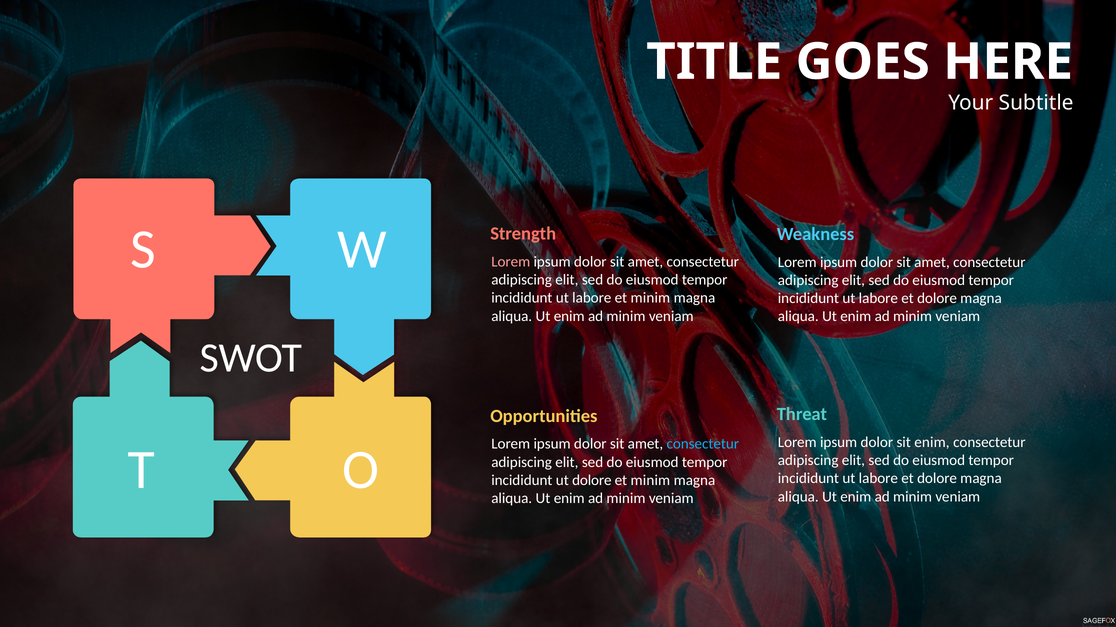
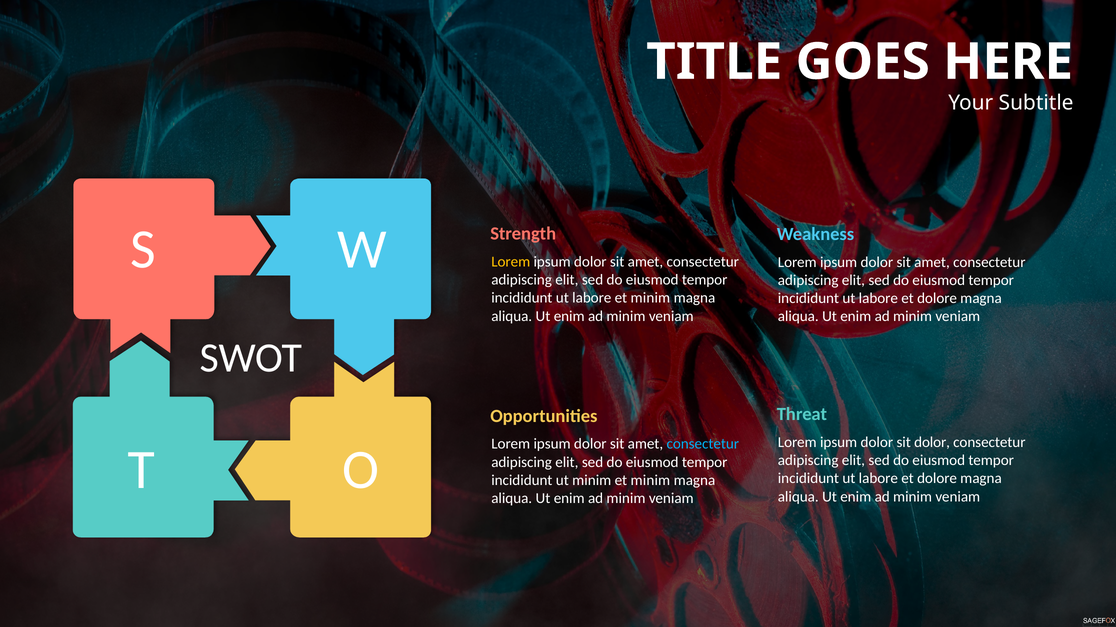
Lorem colour: pink -> yellow (511, 262)
sit enim: enim -> dolor (932, 443)
ut dolore: dolore -> minim (592, 481)
